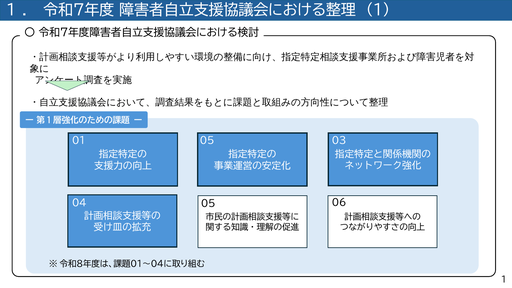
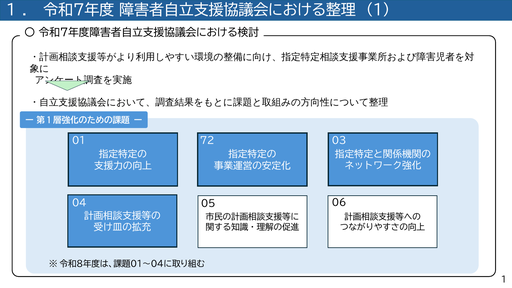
01 05: 05 -> 72 (207, 141)
